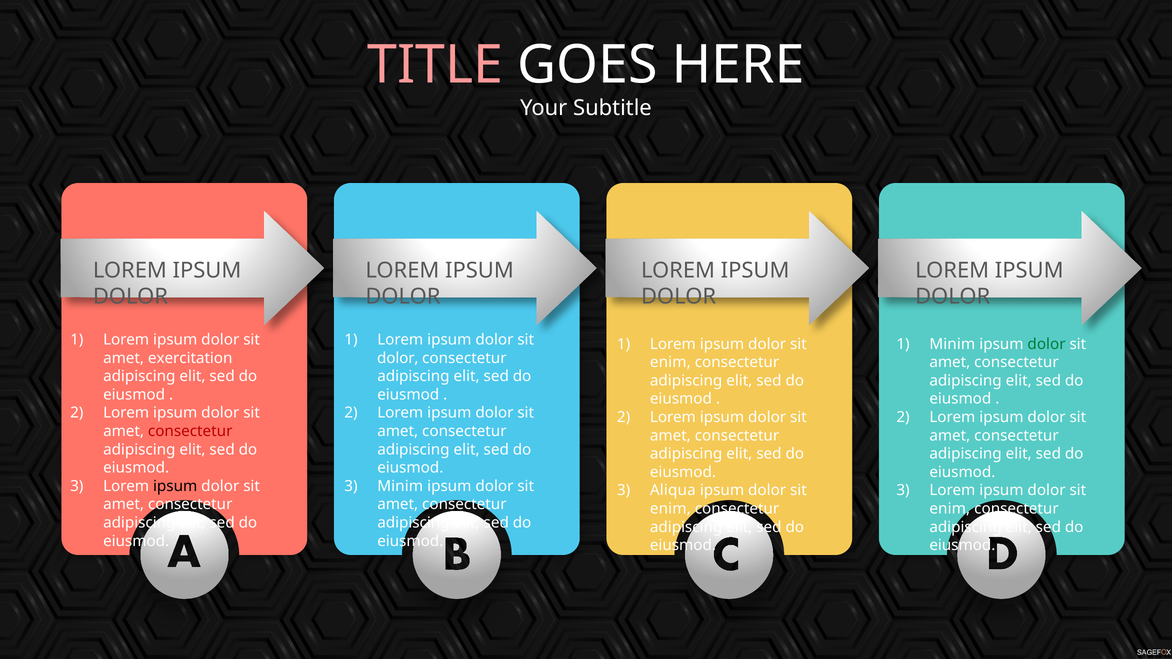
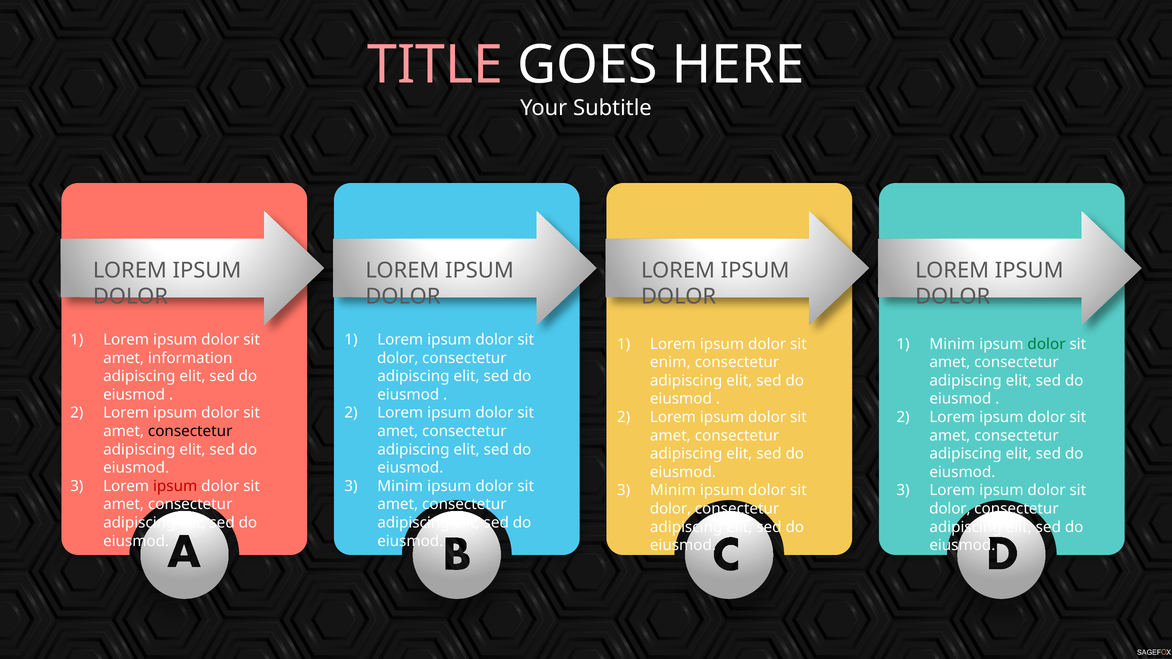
exercitation: exercitation -> information (190, 358)
consectetur colour: red -> black (190, 431)
ipsum colour: black -> red (175, 486)
Aliqua: Aliqua -> Minim (673, 491)
enim: enim -> dolor (670, 509)
enim: enim -> dolor (950, 509)
